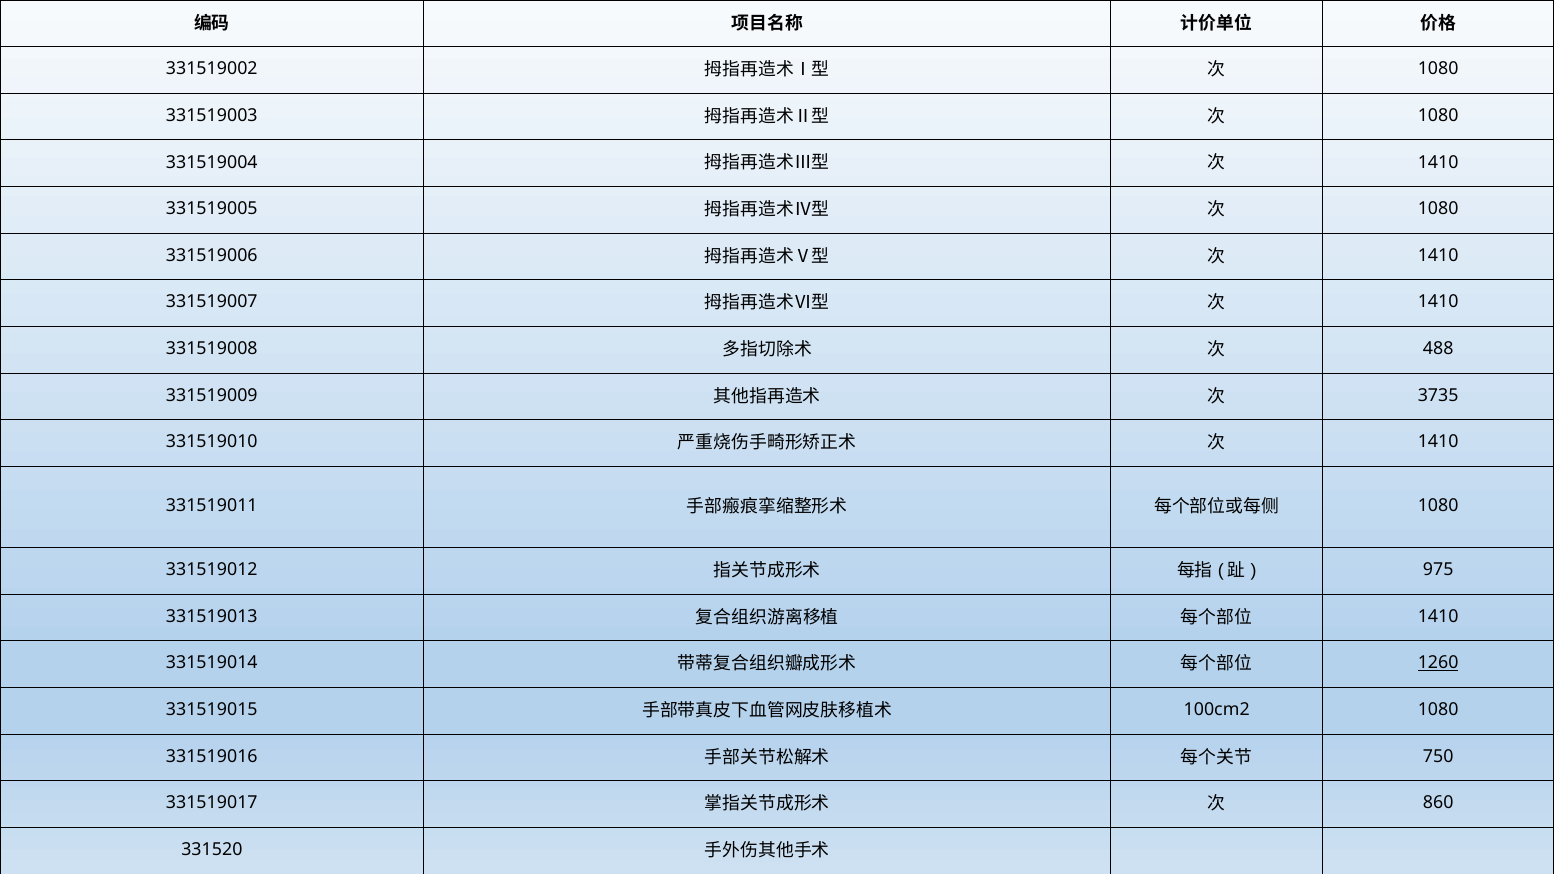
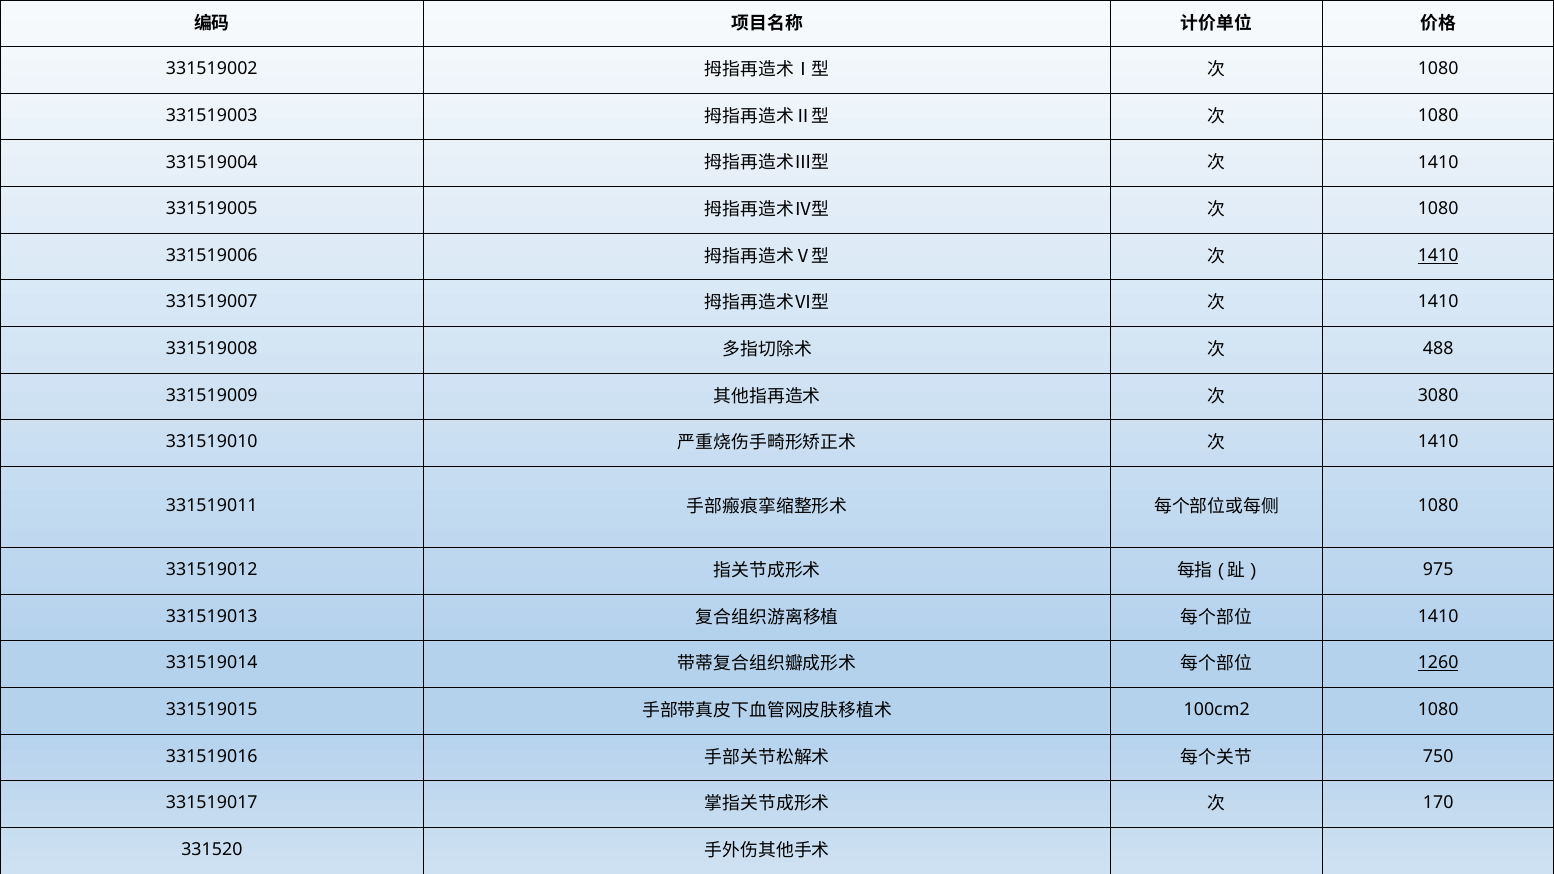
1410 underline: none -> present (1438, 255)
3735: 3735 -> 3080 (1438, 395)
860: 860 -> 170 (1438, 803)
